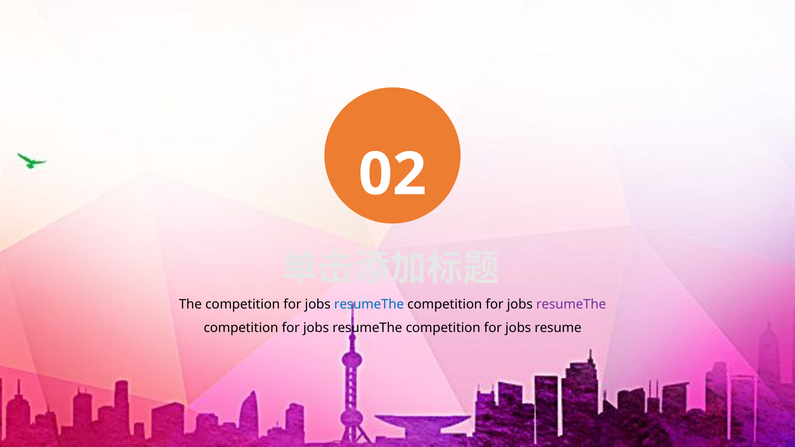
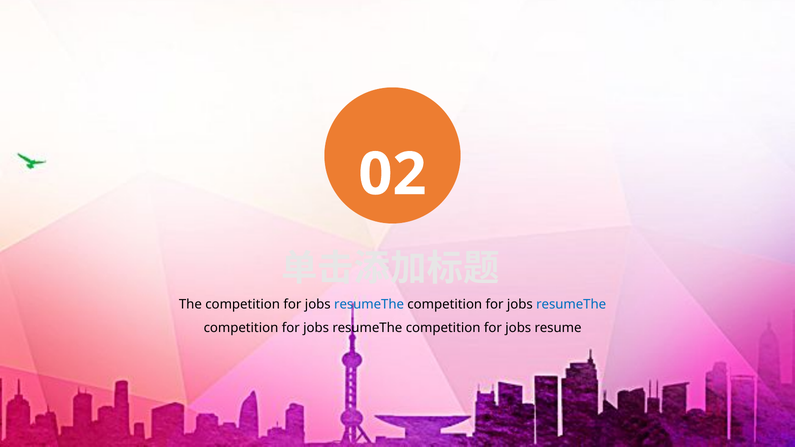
resumeThe colour: purple -> blue (571, 304)
